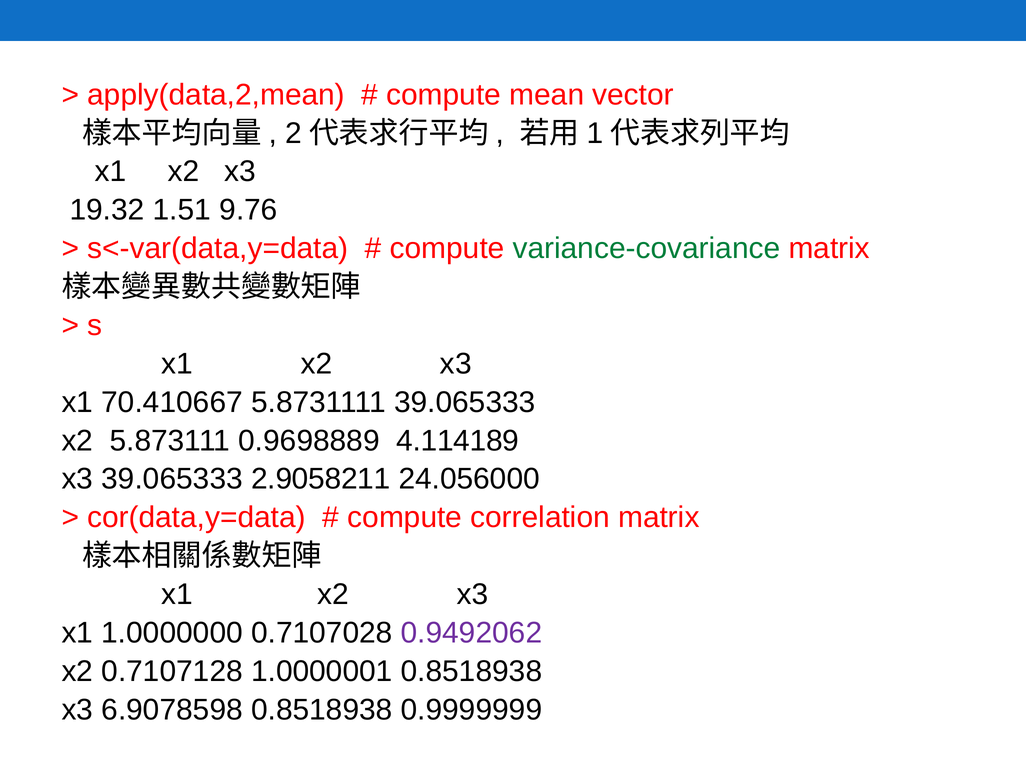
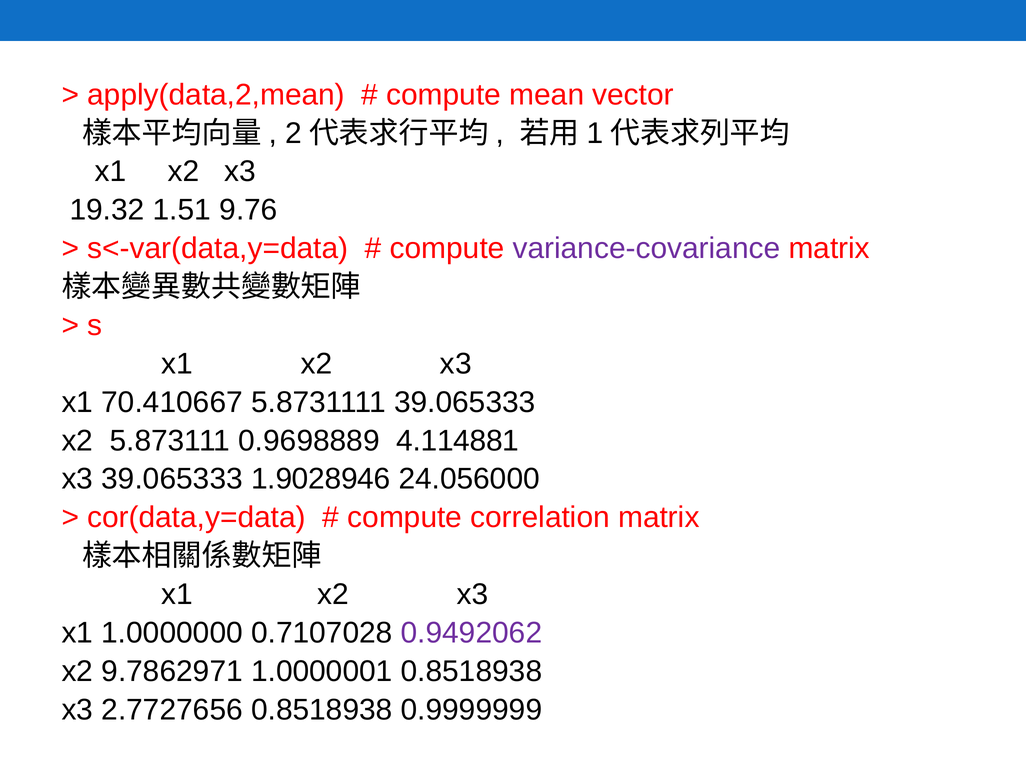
variance-covariance colour: green -> purple (646, 249)
4.114189: 4.114189 -> 4.114881 (458, 441)
2.9058211: 2.9058211 -> 1.9028946 (321, 479)
0.7107128: 0.7107128 -> 9.7862971 (172, 672)
6.9078598: 6.9078598 -> 2.7727656 (172, 710)
